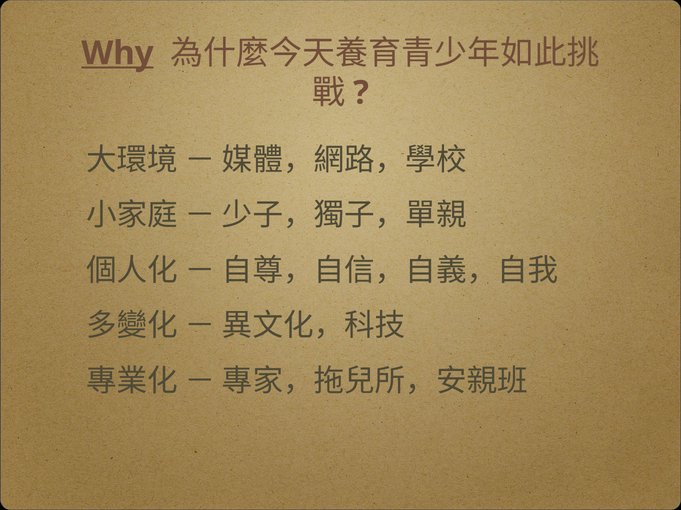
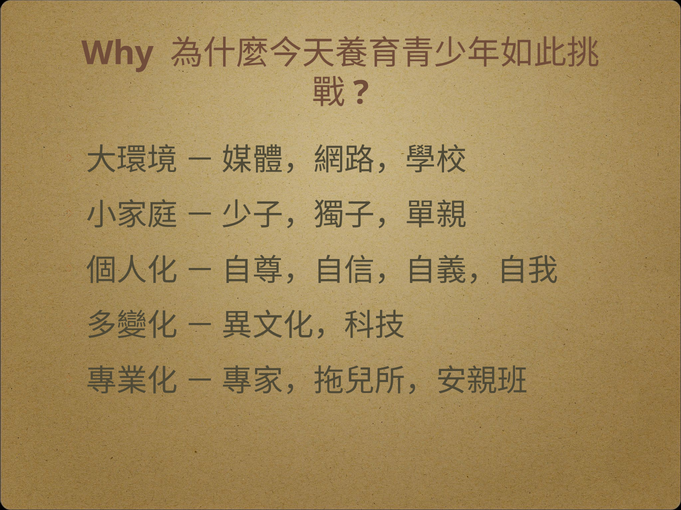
Why underline: present -> none (118, 53)
